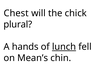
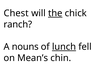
the underline: none -> present (55, 13)
plural: plural -> ranch (18, 24)
hands: hands -> nouns (25, 46)
